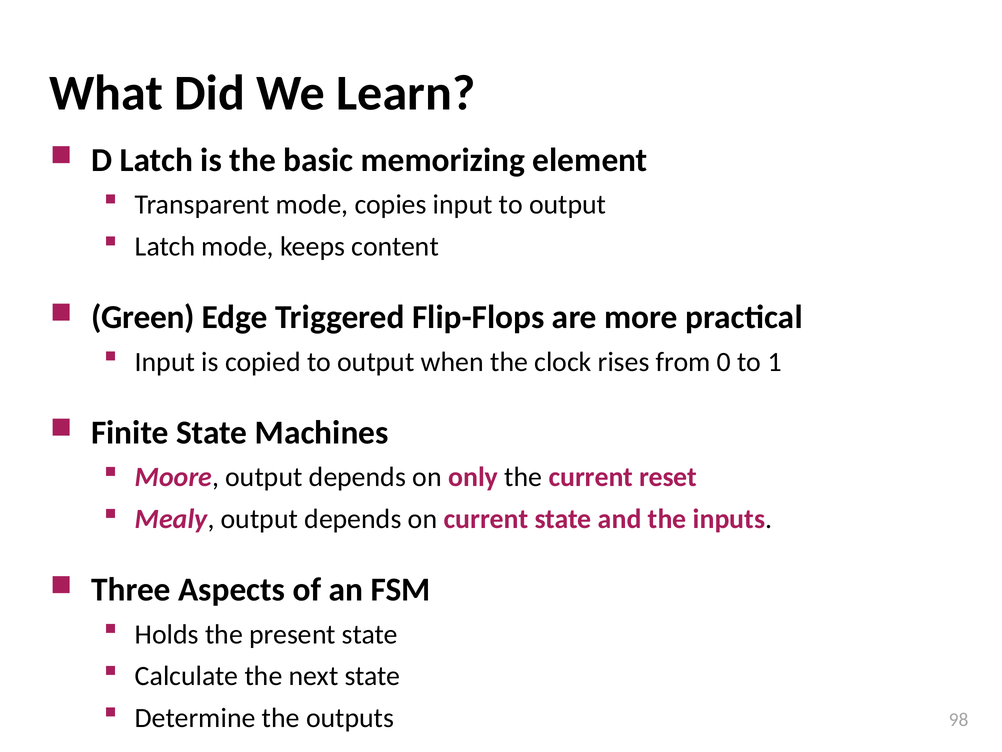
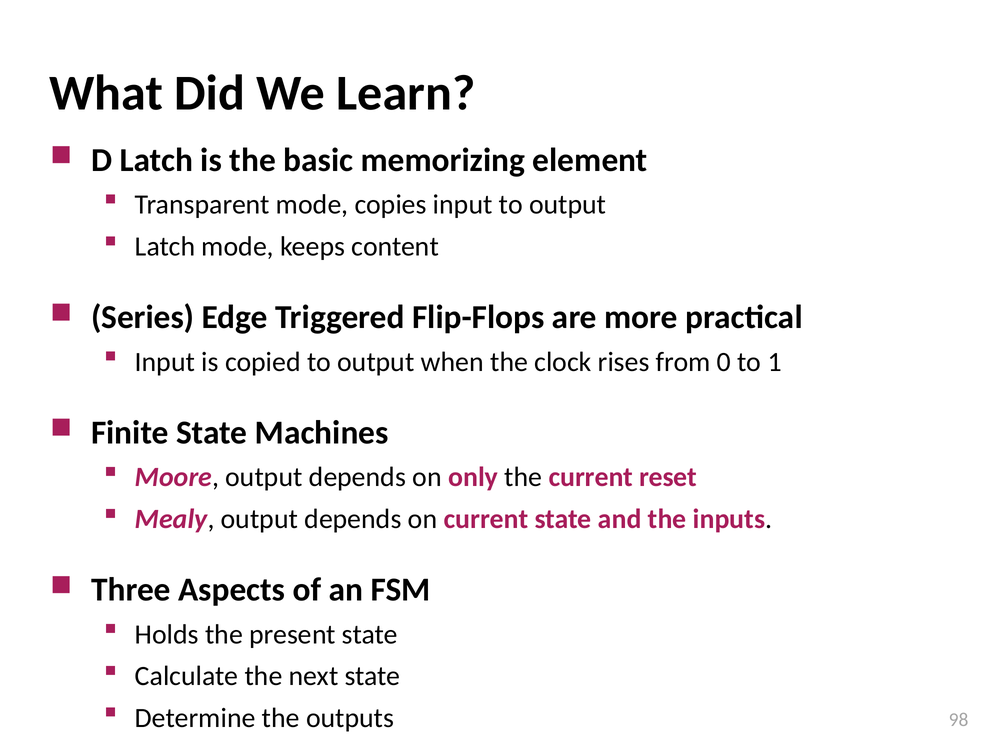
Green: Green -> Series (143, 317)
